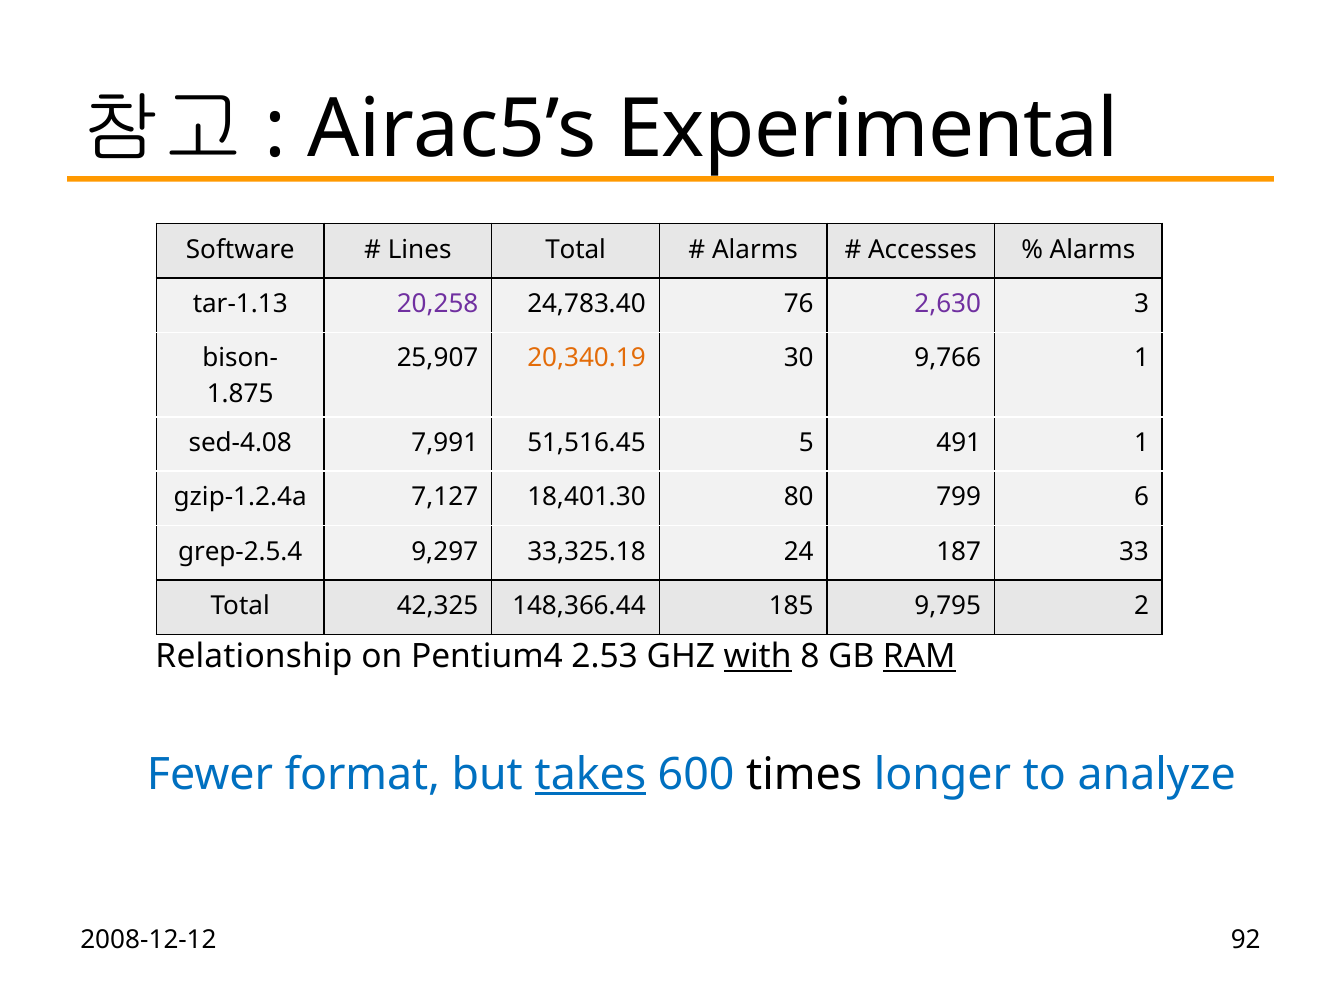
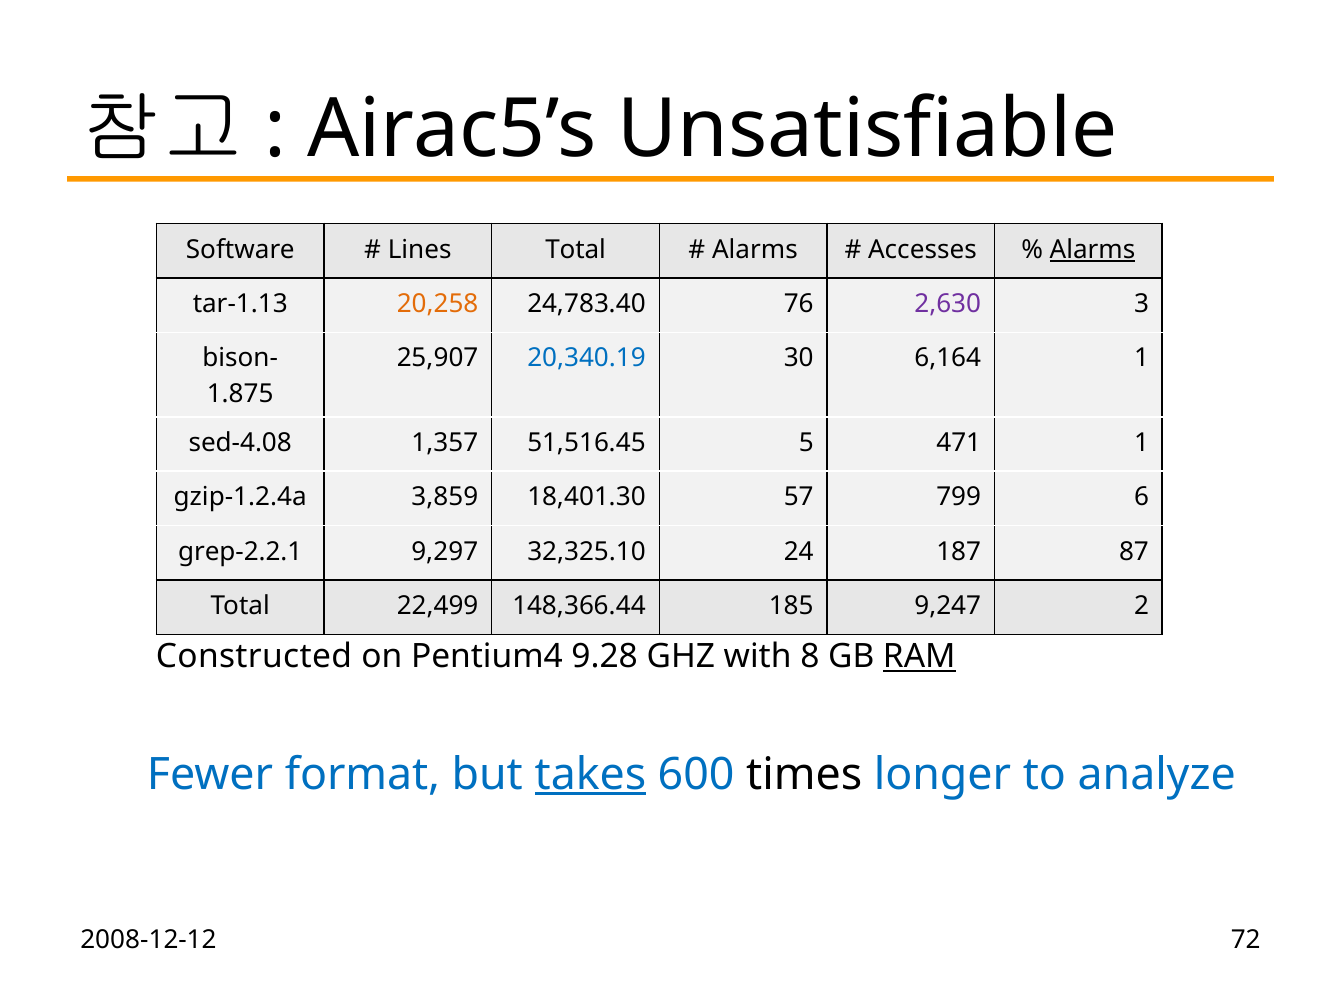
Experimental: Experimental -> Unsatisfiable (868, 130)
Alarms underline: none -> present (1093, 250)
20,258 colour: purple -> orange (438, 304)
20,340.19 colour: orange -> blue (586, 358)
9,766: 9,766 -> 6,164 (948, 358)
7,991: 7,991 -> 1,357 (445, 443)
491: 491 -> 471 (959, 443)
7,127: 7,127 -> 3,859 (445, 497)
80: 80 -> 57 (799, 497)
grep-2.5.4: grep-2.5.4 -> grep-2.2.1 (240, 552)
33,325.18: 33,325.18 -> 32,325.10 (586, 552)
33: 33 -> 87 (1134, 552)
42,325: 42,325 -> 22,499 (438, 606)
9,795: 9,795 -> 9,247 (948, 606)
Relationship: Relationship -> Constructed (254, 657)
2.53: 2.53 -> 9.28 (605, 657)
with underline: present -> none (758, 657)
92: 92 -> 72 (1246, 940)
